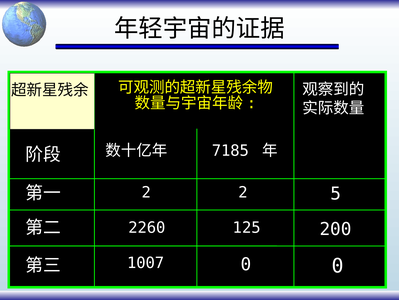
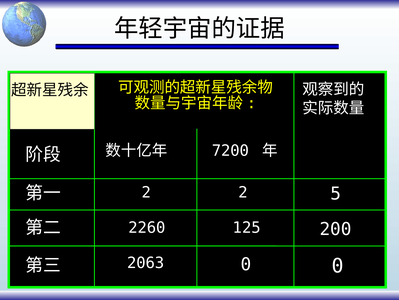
7185: 7185 -> 7200 (230, 150)
1007: 1007 -> 2063 (146, 262)
